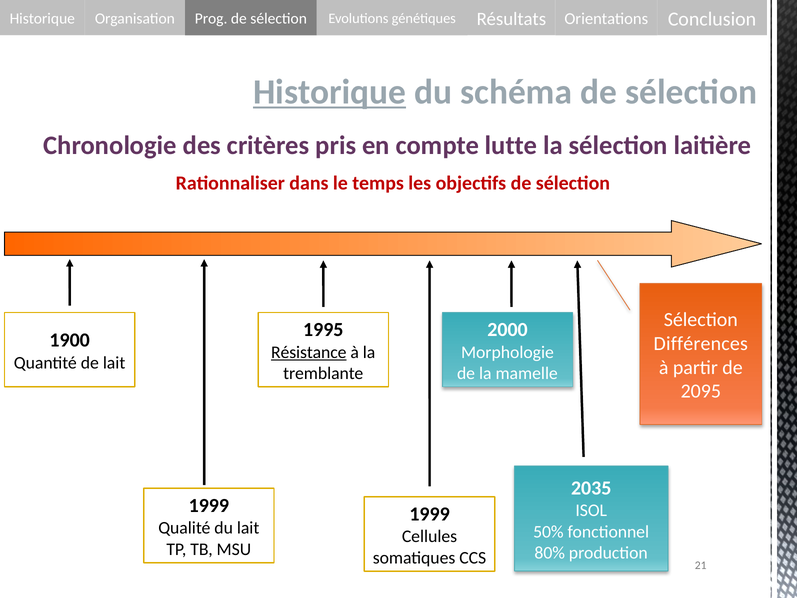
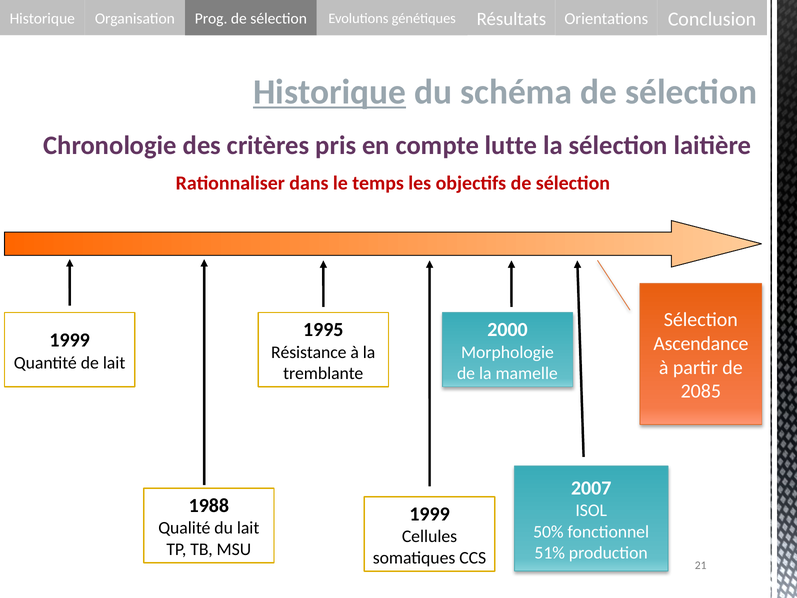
1900: 1900 -> 1999 (70, 340)
Différences: Différences -> Ascendance (701, 343)
Résistance underline: present -> none (309, 352)
2095: 2095 -> 2085 (701, 391)
2035: 2035 -> 2007 (591, 488)
1999: 1999 -> 1988 (209, 505)
80%: 80% -> 51% (550, 553)
